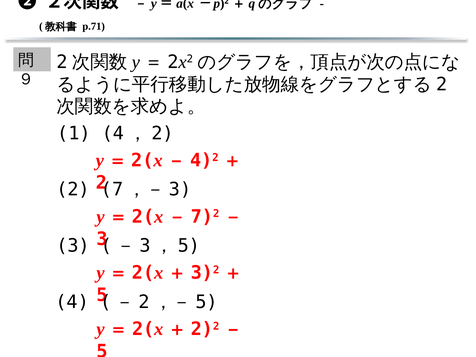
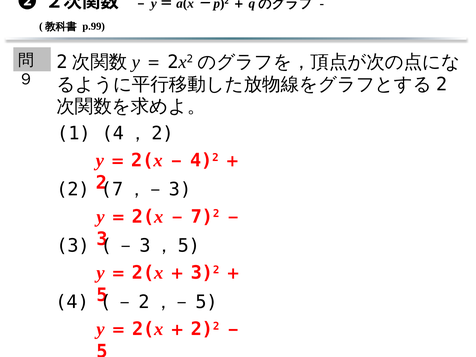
p.71: p.71 -> p.99 (94, 26)
